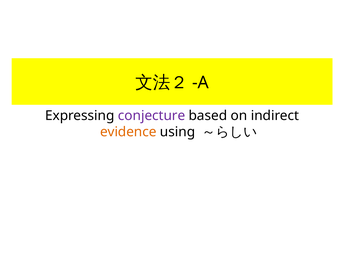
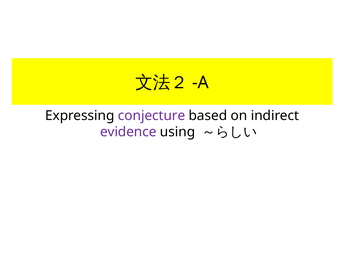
evidence colour: orange -> purple (128, 132)
